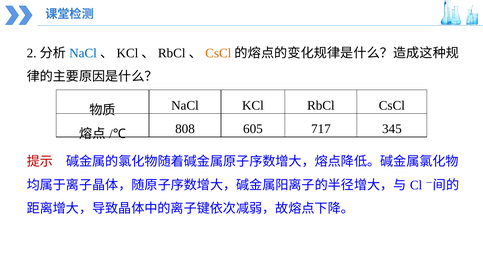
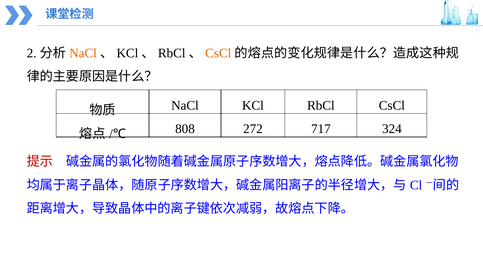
NaCl colour: blue -> orange (83, 53)
605: 605 -> 272 (253, 129)
345: 345 -> 324 (392, 129)
